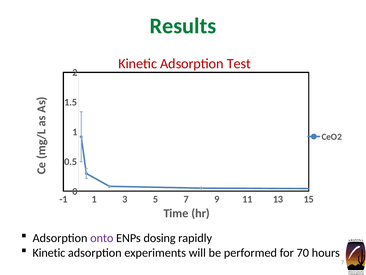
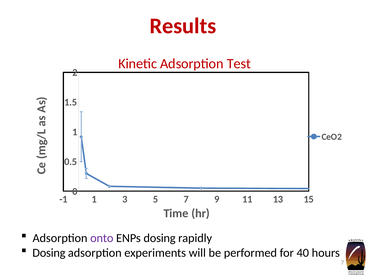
Results colour: green -> red (183, 26)
Kinetic: Kinetic -> Dosing (49, 252)
for 70: 70 -> 40 (303, 252)
